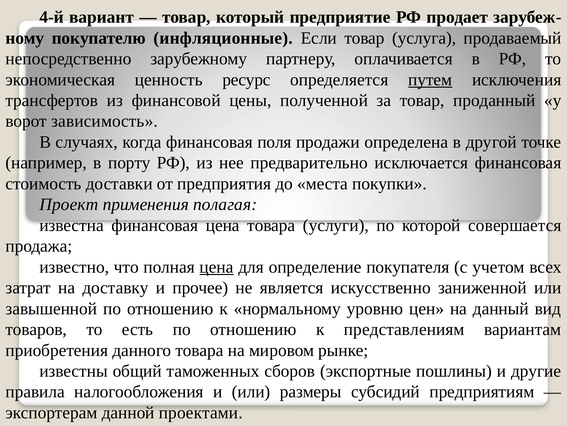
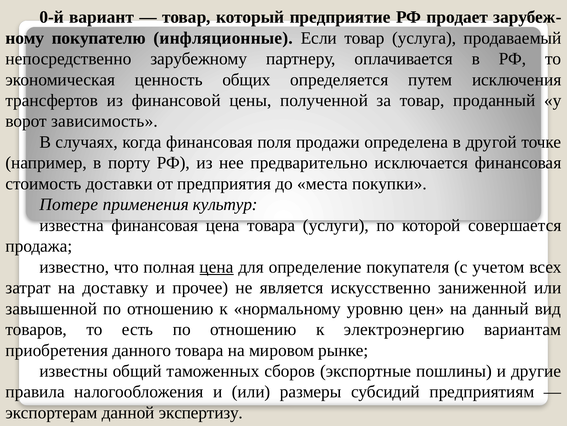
4-й: 4-й -> 0-й (52, 17)
ресурс: ресурс -> общих (246, 79)
путем underline: present -> none (430, 79)
Проект: Проект -> Потере (69, 204)
полагая: полагая -> культур (225, 204)
представлениям: представлениям -> электроэнергию (404, 329)
проектами: проектами -> экспертизу (201, 412)
